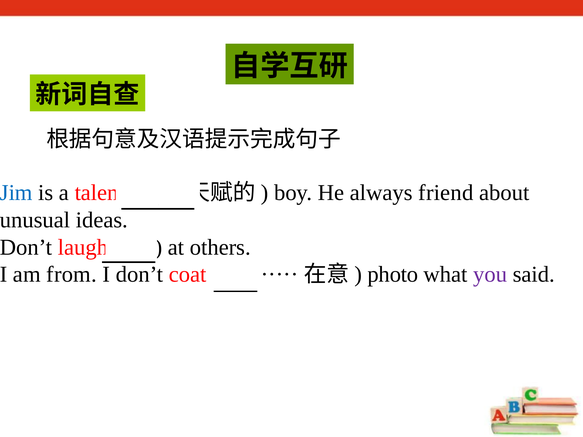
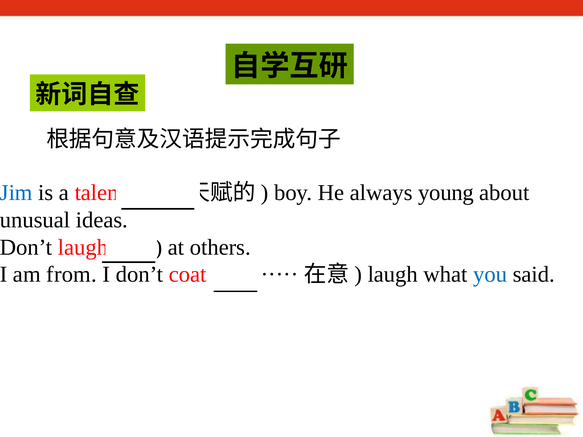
friend: friend -> young (446, 193)
photo: photo -> laugh (393, 275)
you colour: purple -> blue (490, 275)
